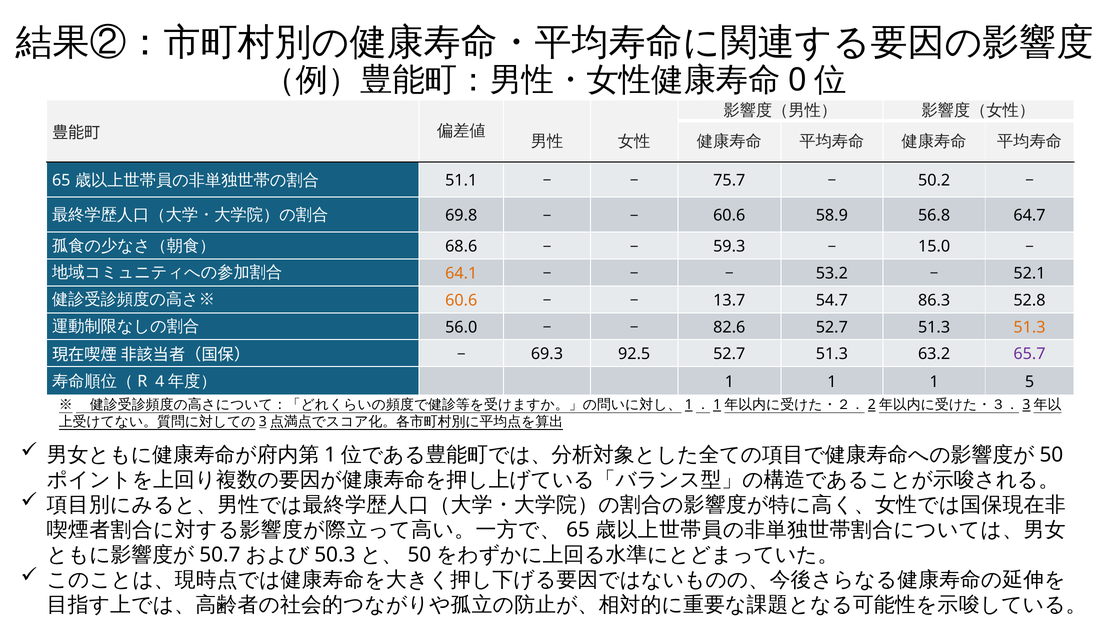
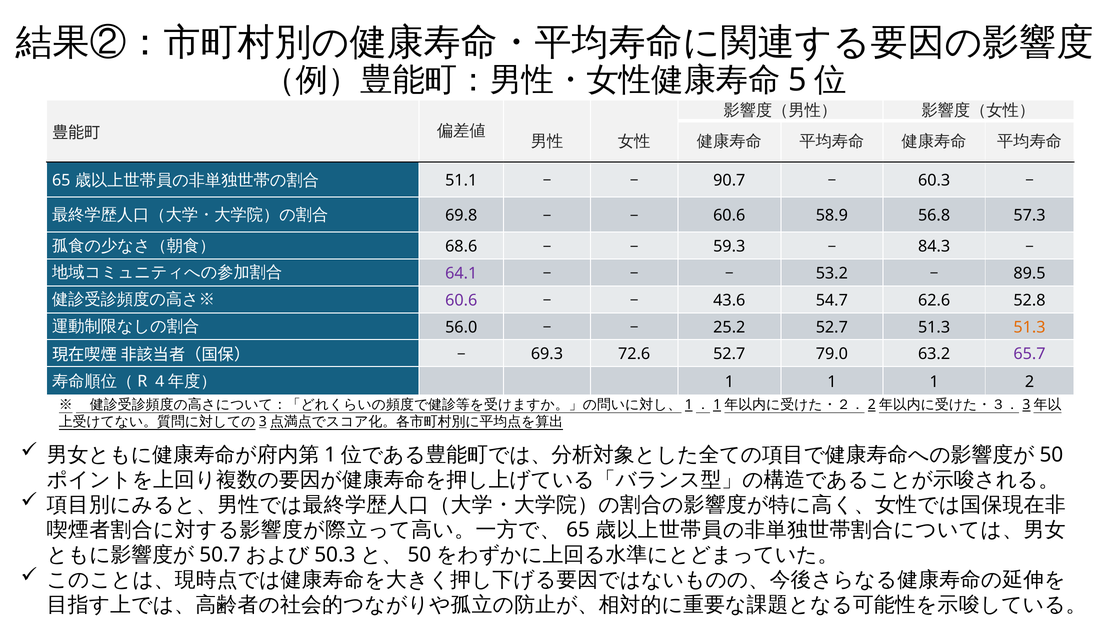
0: 0 -> 5 (798, 80)
75.7: 75.7 -> 90.7 (729, 180)
50.2: 50.2 -> 60.3 (934, 180)
64.7: 64.7 -> 57.3 (1030, 215)
15.0: 15.0 -> 84.3 (934, 246)
64.1 colour: orange -> purple (461, 273)
52.1: 52.1 -> 89.5 (1030, 273)
60.6 colour: orange -> purple (461, 300)
13.7: 13.7 -> 43.6 (729, 300)
86.3: 86.3 -> 62.6 (934, 300)
82.6: 82.6 -> 25.2 (729, 327)
92.5: 92.5 -> 72.6 (634, 354)
51.3: 51.3 -> 79.0 (832, 354)
5: 5 -> 2 (1030, 381)
